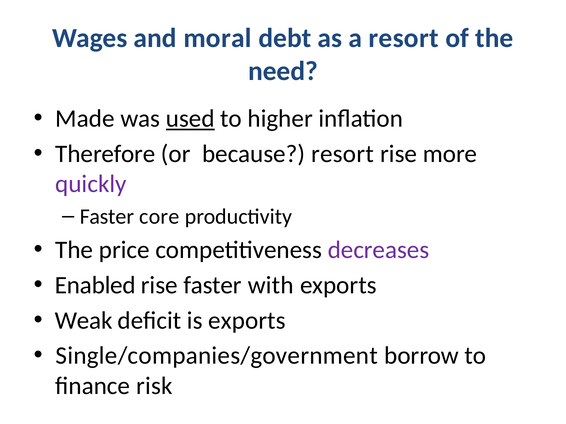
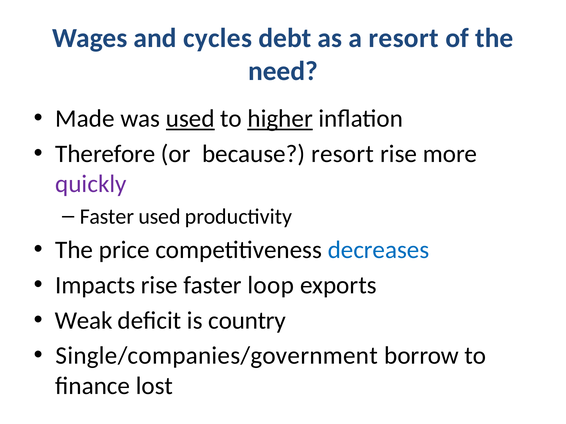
moral: moral -> cycles (218, 38)
higher underline: none -> present (280, 119)
Faster core: core -> used (160, 217)
decreases colour: purple -> blue (378, 250)
Enabled: Enabled -> Impacts (95, 286)
with: with -> loop (271, 286)
is exports: exports -> country (247, 321)
risk: risk -> lost (154, 386)
